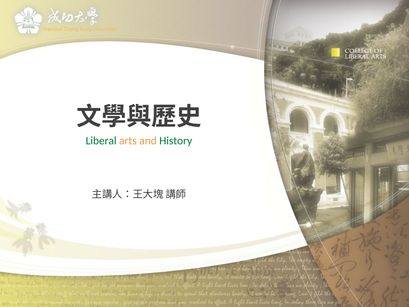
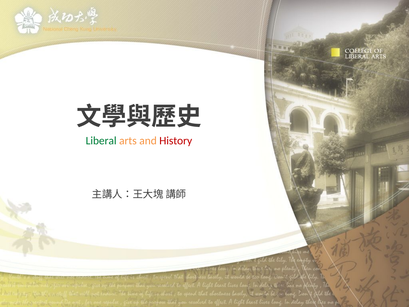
History colour: green -> red (176, 141)
